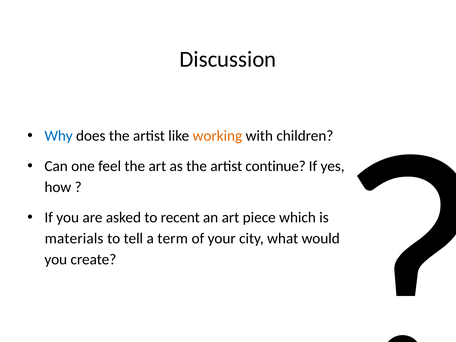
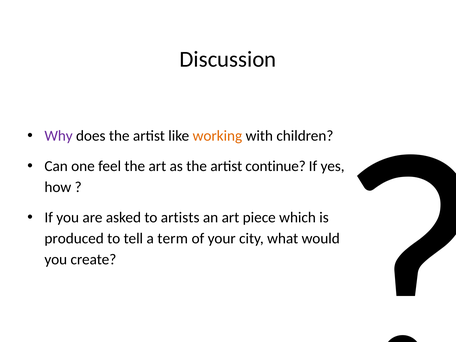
Why colour: blue -> purple (59, 136)
recent: recent -> artists (180, 218)
materials: materials -> produced (74, 239)
